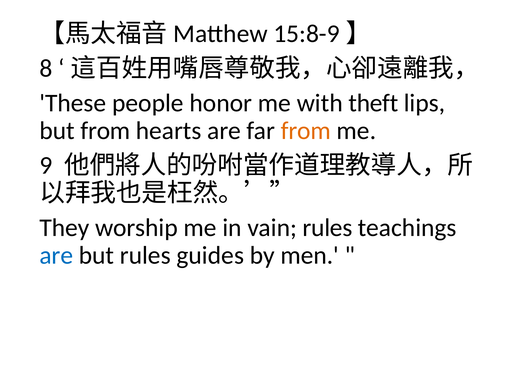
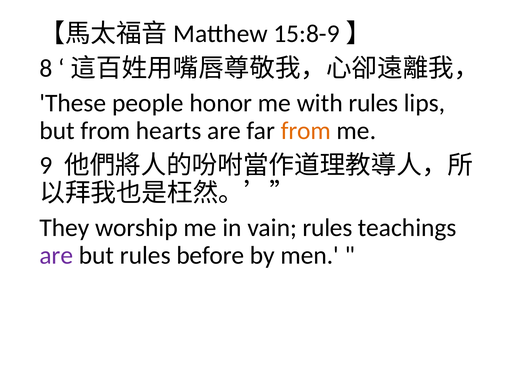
with theft: theft -> rules (373, 103)
are colour: blue -> purple (56, 255)
guides: guides -> before (210, 255)
